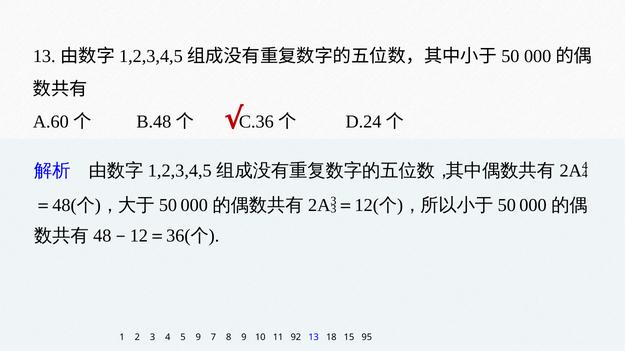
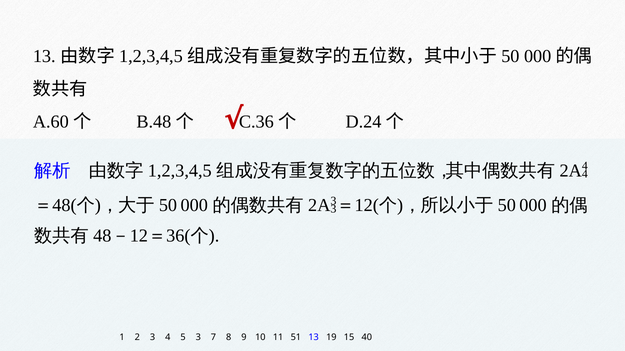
5 9: 9 -> 3 (198, 338)
92: 92 -> 51 (296, 338)
18: 18 -> 19 (331, 338)
95: 95 -> 40 (367, 338)
